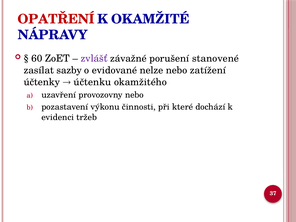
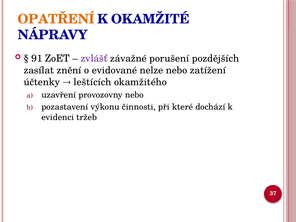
OPATŘENÍ colour: red -> orange (56, 19)
60: 60 -> 91 (37, 58)
stanovené: stanovené -> pozdějších (216, 58)
sazby: sazby -> znění (69, 70)
účtenku: účtenku -> leštících (92, 82)
